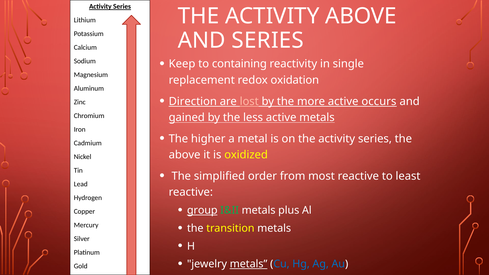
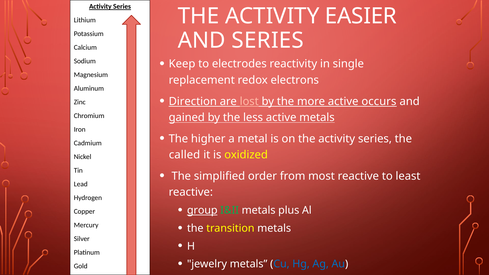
ACTIVITY ABOVE: ABOVE -> EASIER (361, 16)
containing: containing -> electrodes (239, 64)
oxidation: oxidation -> electrons (295, 80)
above: above -> called (184, 155)
metals underline: present -> none (249, 264)
